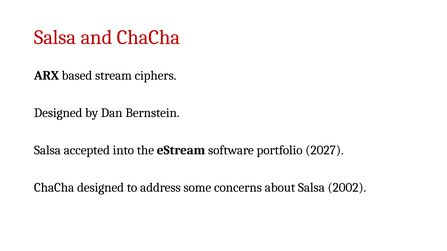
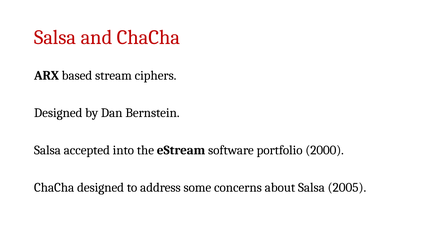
2027: 2027 -> 2000 (325, 151)
2002: 2002 -> 2005 (347, 188)
